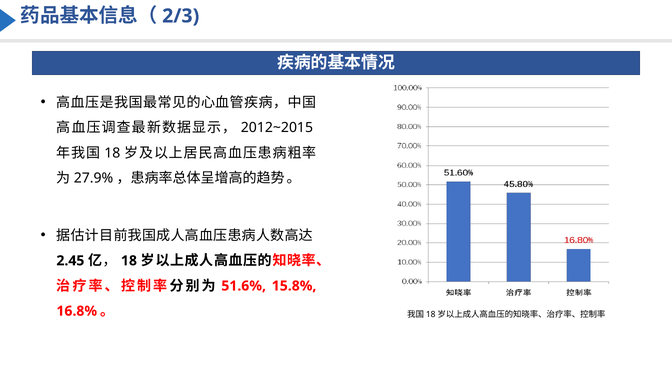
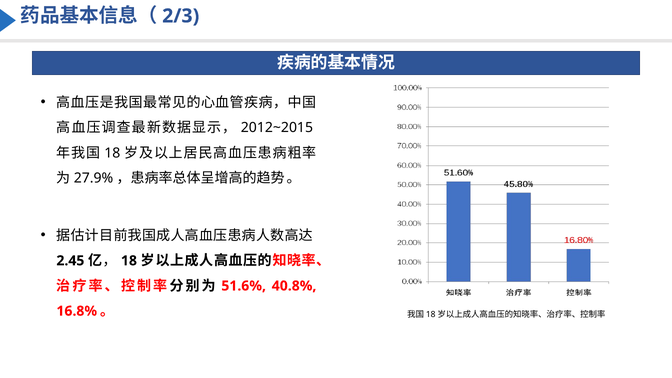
15.8%: 15.8% -> 40.8% (294, 286)
